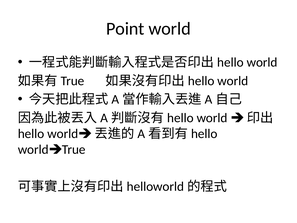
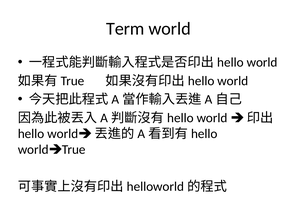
Point: Point -> Term (125, 29)
